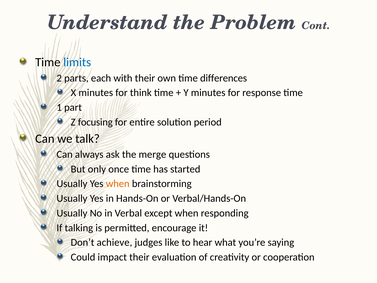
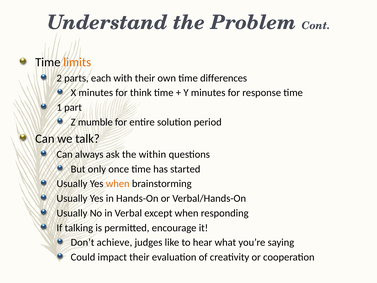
limits colour: blue -> orange (77, 62)
focusing: focusing -> mumble (95, 122)
merge: merge -> within (152, 154)
